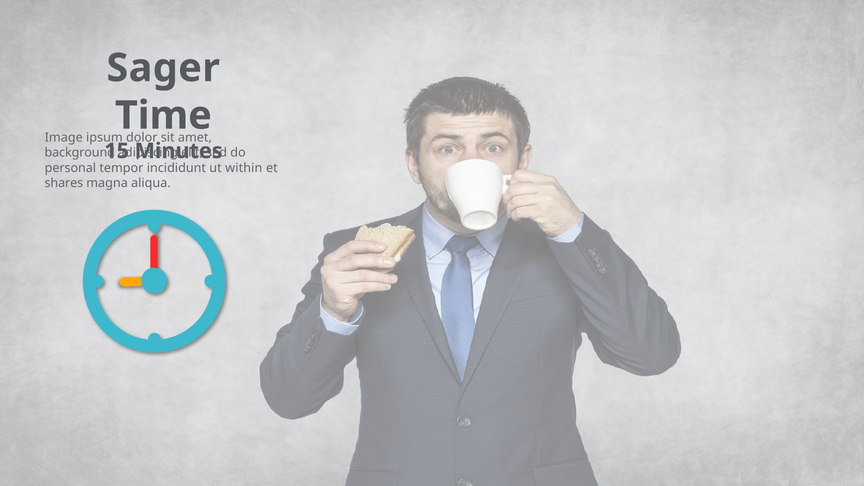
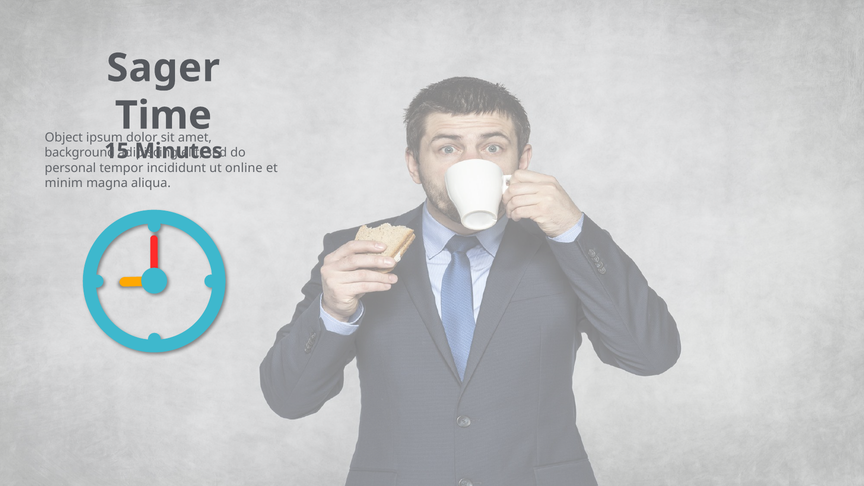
Image: Image -> Object (64, 138)
within: within -> online (244, 168)
shares: shares -> minim (64, 183)
